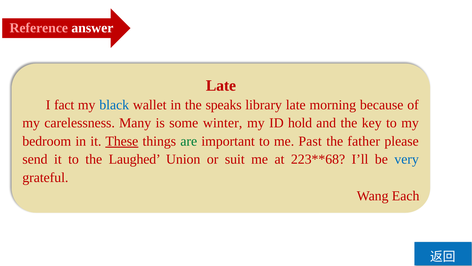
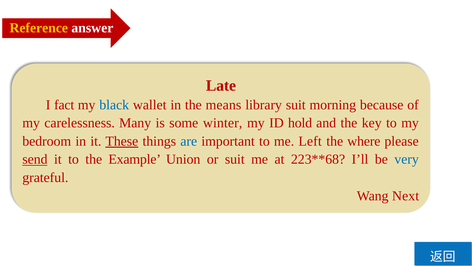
Reference colour: pink -> yellow (39, 28)
speaks: speaks -> means (223, 105)
library late: late -> suit (296, 105)
are colour: green -> blue (189, 141)
Past: Past -> Left (310, 141)
father: father -> where (364, 141)
send underline: none -> present (35, 159)
Laughed: Laughed -> Example (135, 159)
Each: Each -> Next (406, 195)
